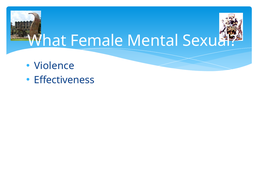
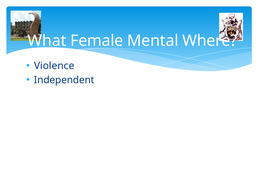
Sexual: Sexual -> Where (210, 41)
Effectiveness: Effectiveness -> Independent (64, 80)
